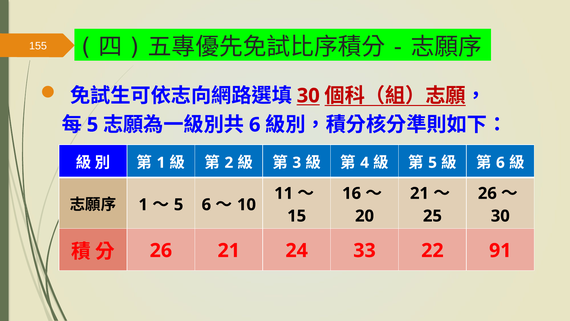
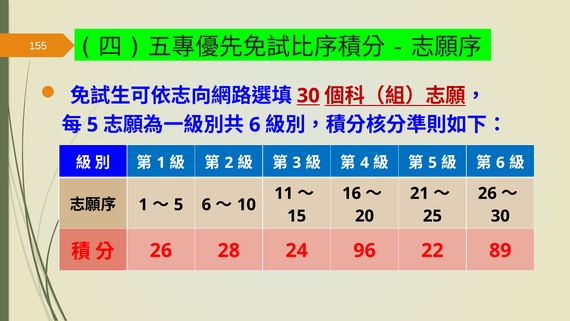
26 21: 21 -> 28 (229, 250)
33: 33 -> 96 (365, 250)
91: 91 -> 89 (500, 250)
